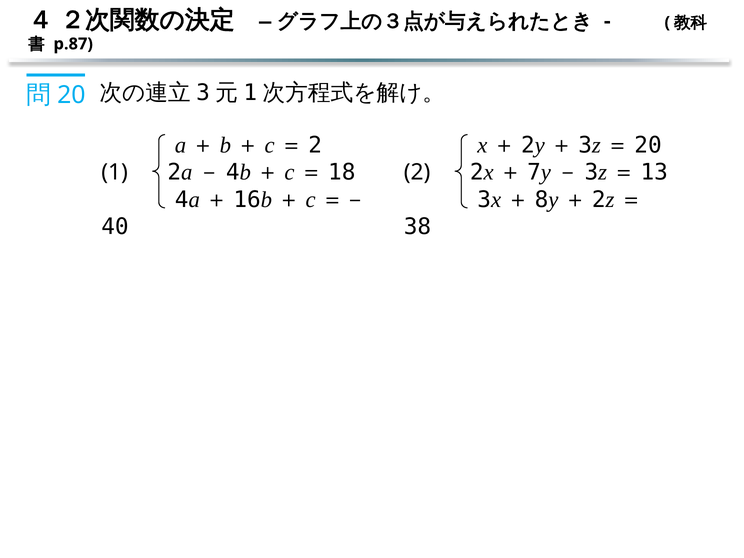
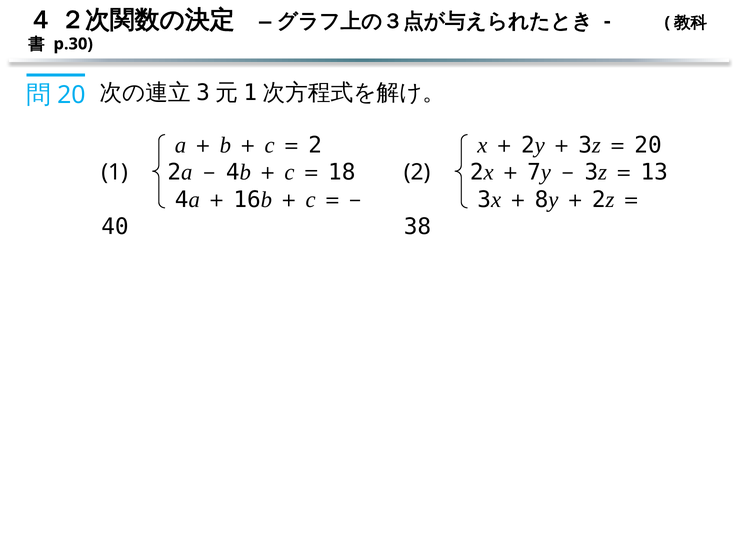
p.87: p.87 -> p.30 (73, 44)
